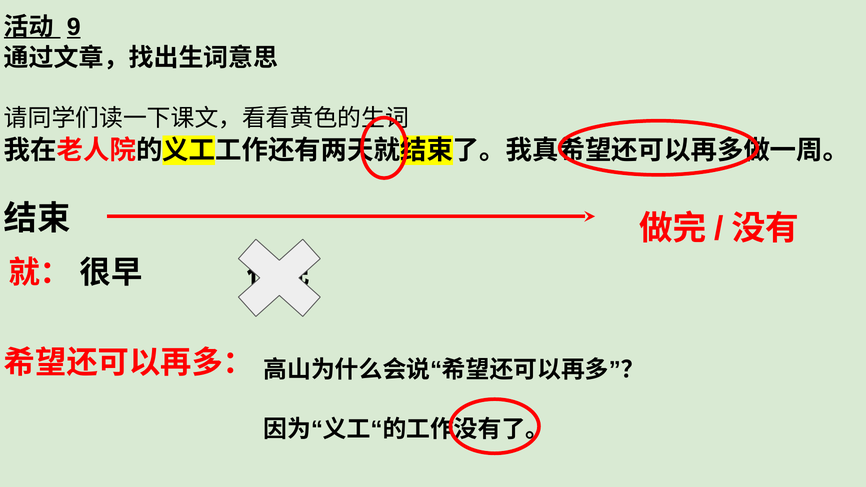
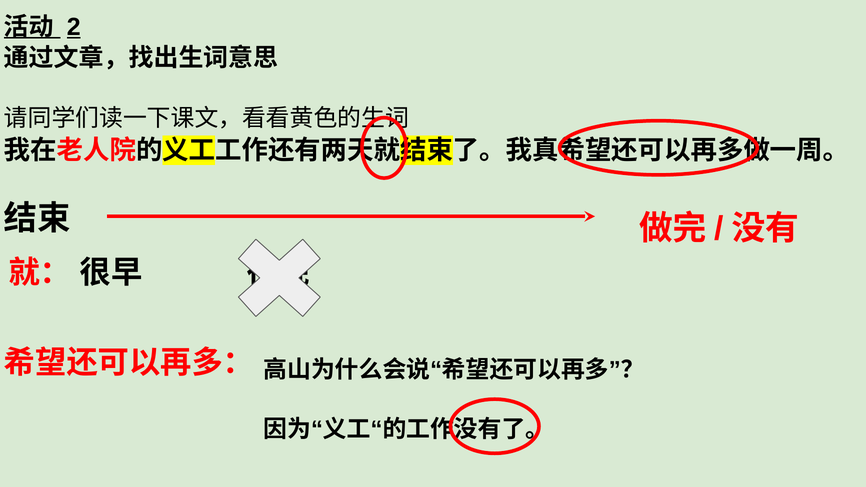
9: 9 -> 2 (74, 27)
